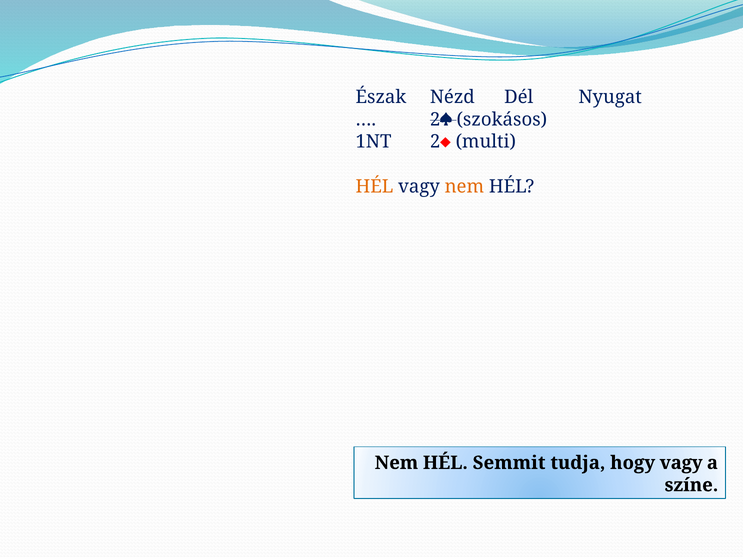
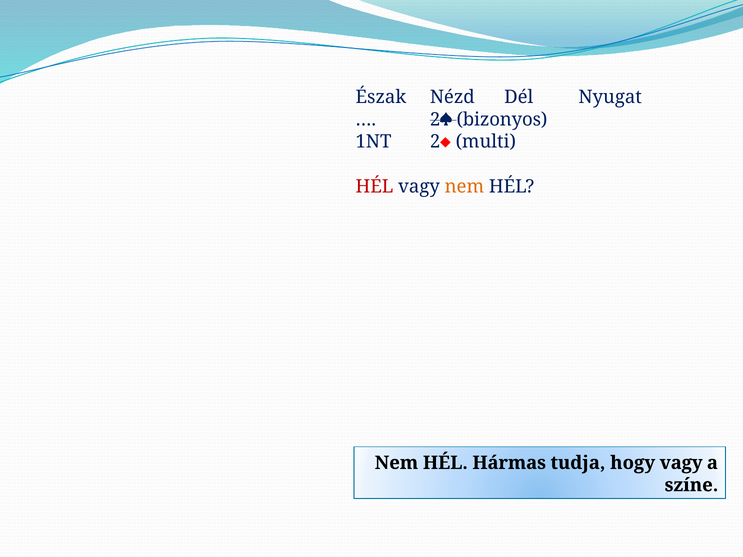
szokásos: szokásos -> bizonyos (502, 120)
HÉL colour: orange -> red (374, 186)
Semmit: Semmit -> Hármas (509, 463)
